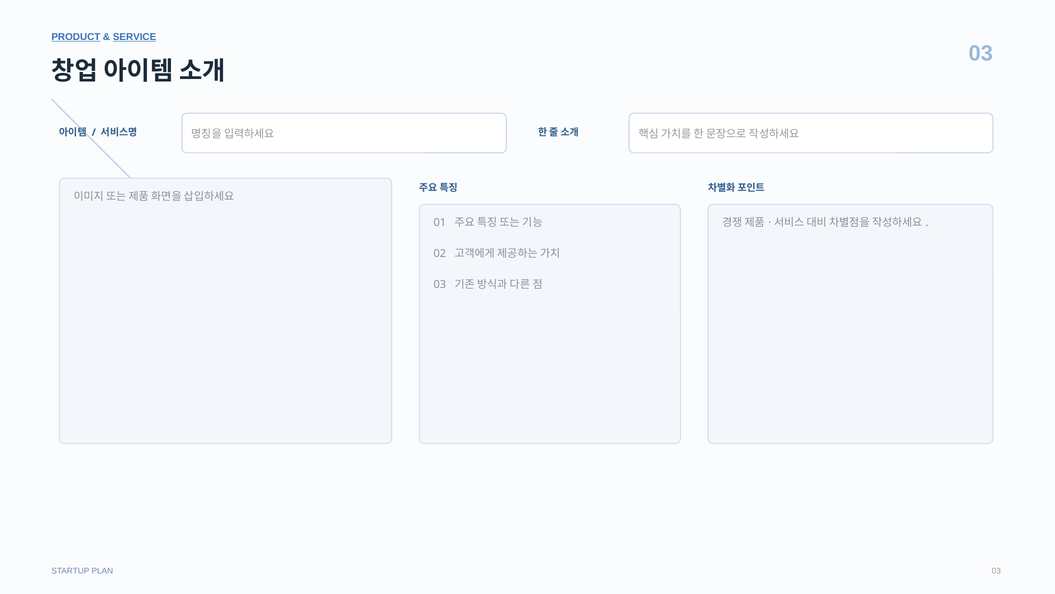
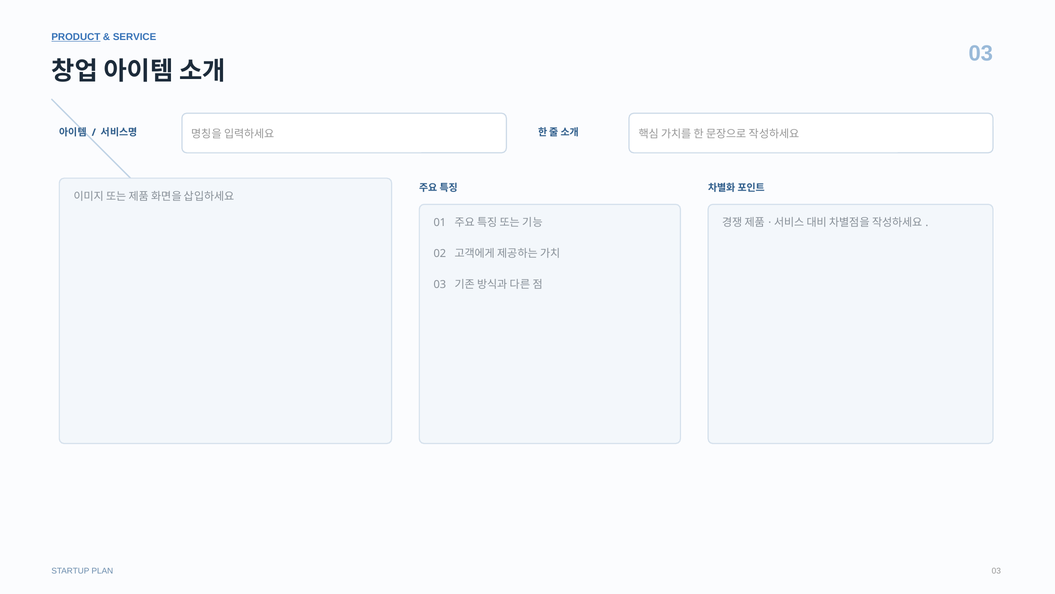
SERVICE underline: present -> none (135, 37)
